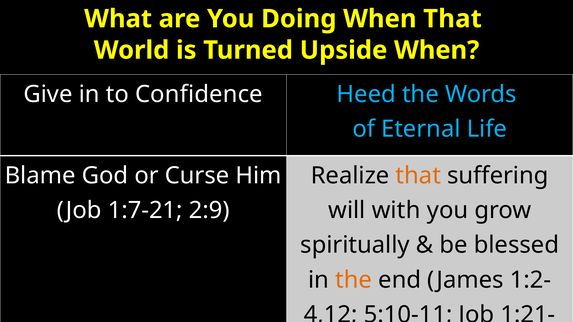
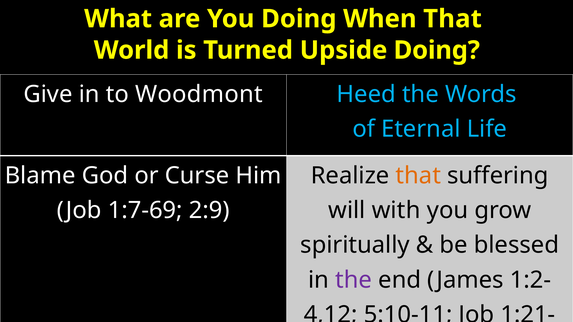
Upside When: When -> Doing (437, 50)
Confidence: Confidence -> Woodmont (199, 94)
1:7-21: 1:7-21 -> 1:7-69 (145, 211)
the colour: orange -> purple (354, 280)
